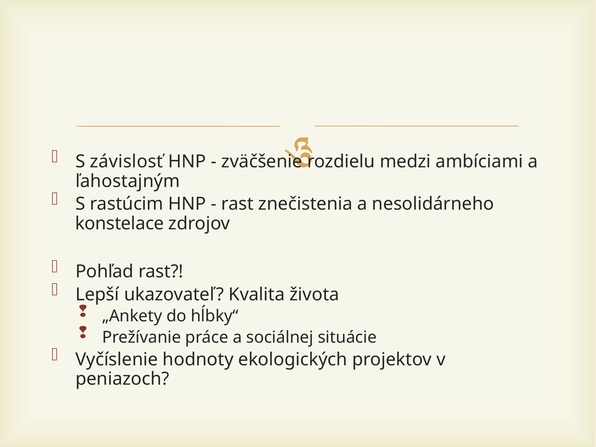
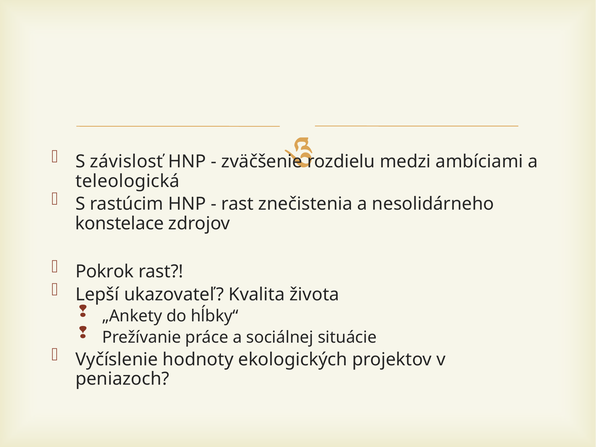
ľahostajným: ľahostajným -> teleologická (128, 181)
Pohľad: Pohľad -> Pokrok (105, 271)
